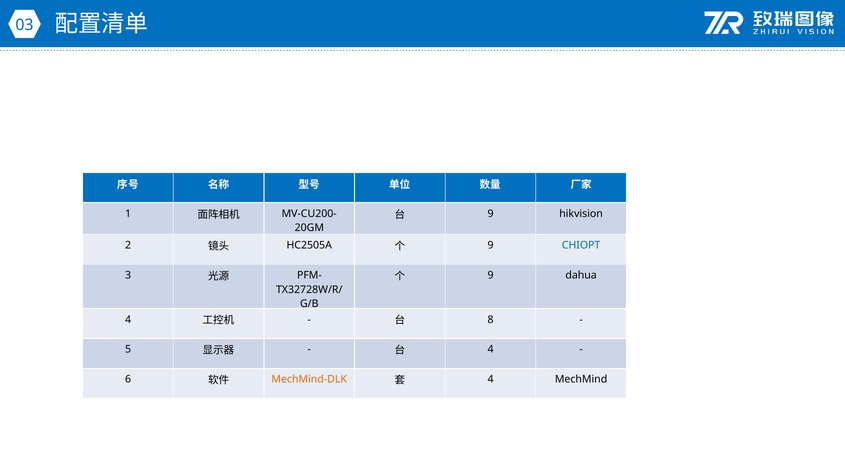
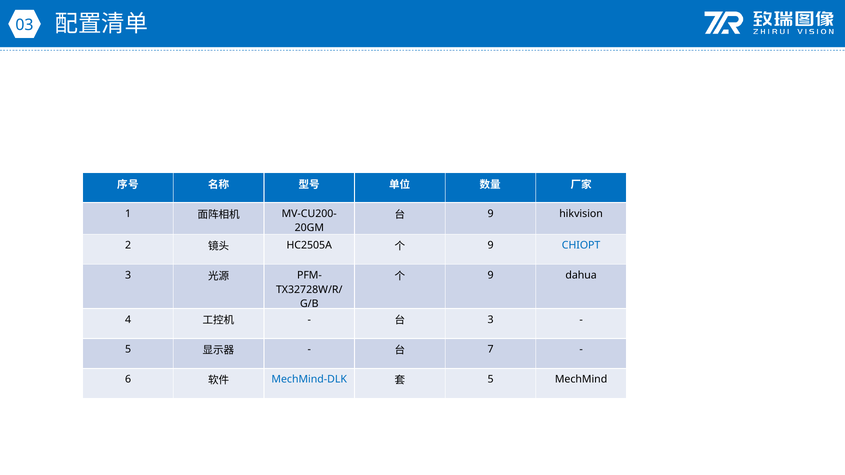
8: 8 -> 3 (491, 320)
4: 4 -> 7 (491, 350)
MechMind-DLK colour: orange -> blue (309, 380)
4: 4 -> 5 (491, 380)
